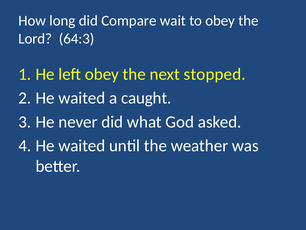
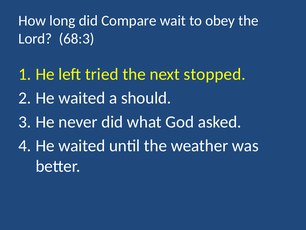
64:3: 64:3 -> 68:3 (77, 39)
left obey: obey -> tried (102, 74)
caught: caught -> should (146, 98)
